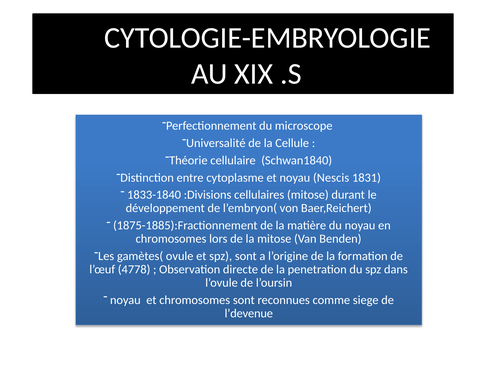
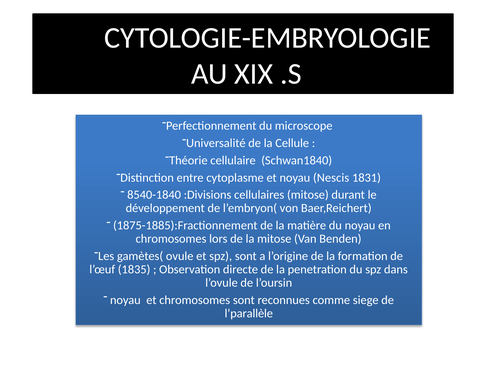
1833-1840: 1833-1840 -> 8540-1840 (154, 195)
4778: 4778 -> 1835 (134, 270)
l’devenue: l’devenue -> l’parallèle (249, 314)
